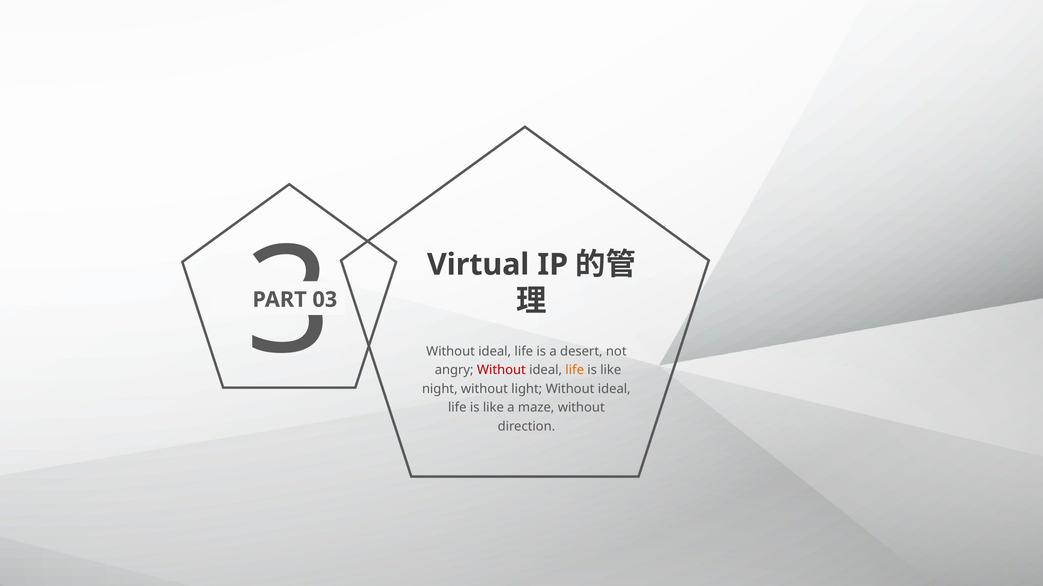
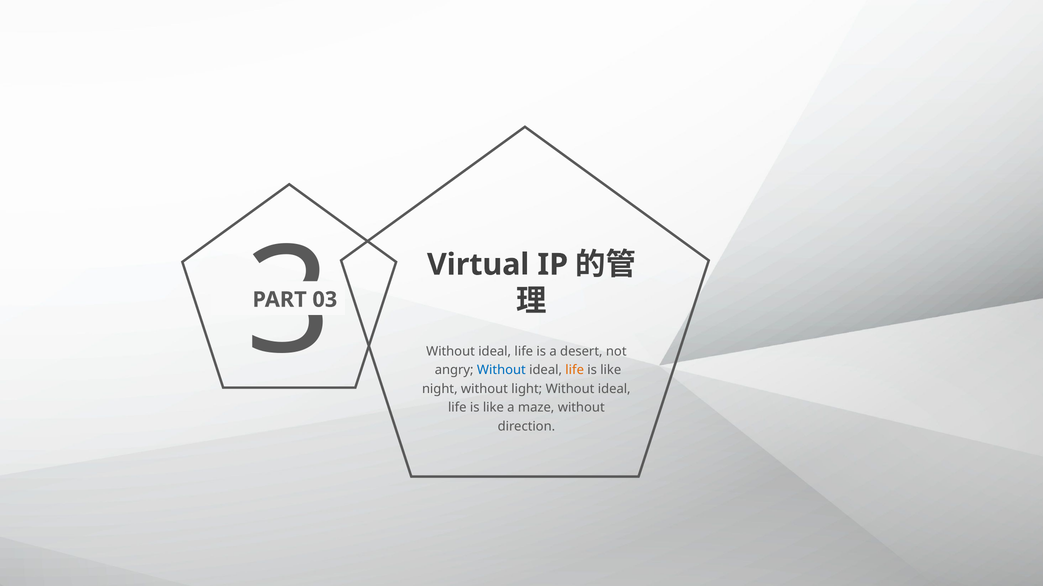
Without colour: red -> blue (501, 370)
